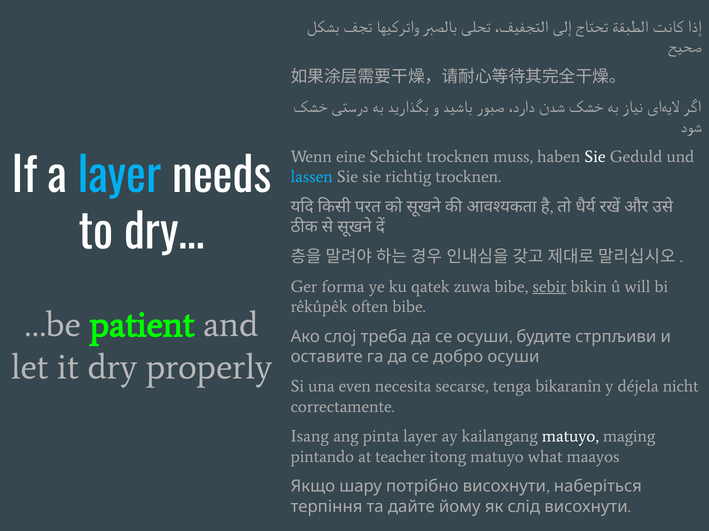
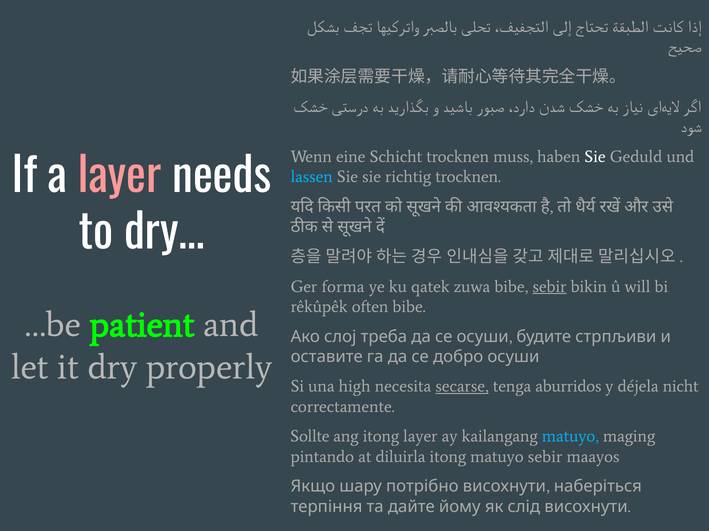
layer colour: light blue -> pink (120, 177)
even: even -> high (355, 387)
secarse underline: none -> present (462, 387)
bikaranîn: bikaranîn -> aburridos (568, 387)
Isang: Isang -> Sollte (310, 437)
ang pinta: pinta -> itong (381, 437)
matuyo colour: white -> light blue (570, 437)
teacher: teacher -> diluirla (401, 457)
matuyo what: what -> sebir (545, 457)
